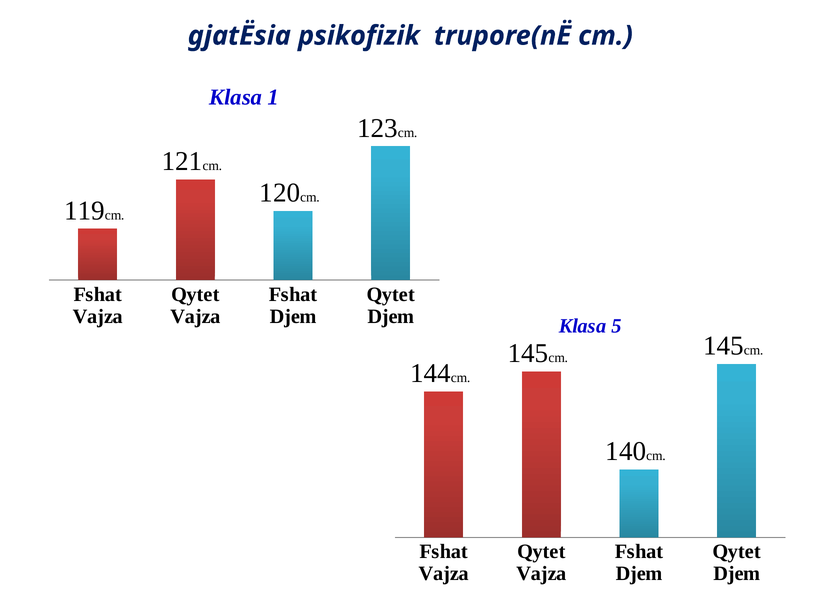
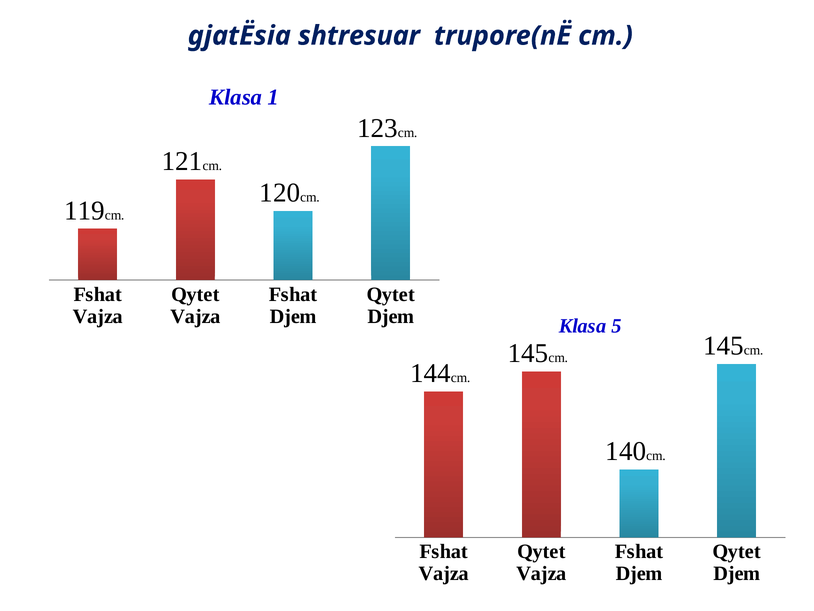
psikofizik: psikofizik -> shtresuar (359, 36)
